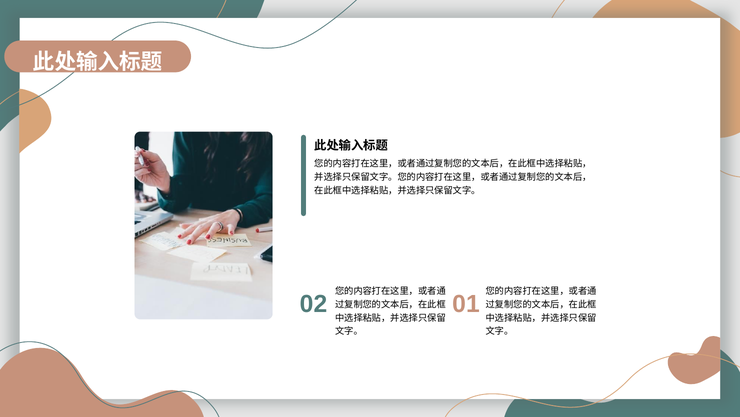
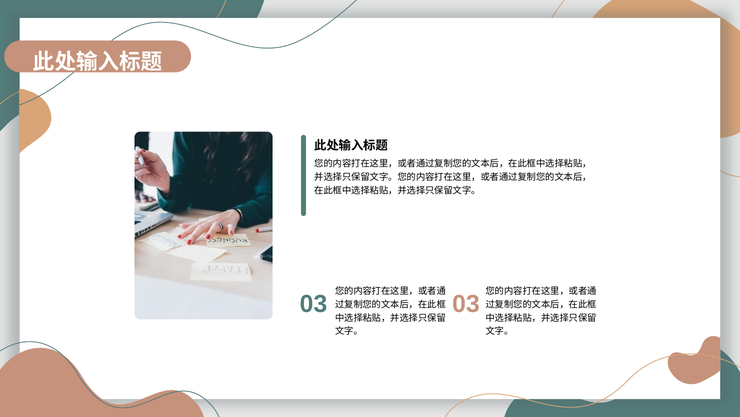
2: 2 -> 3 (320, 303)
1: 1 -> 3 (473, 303)
